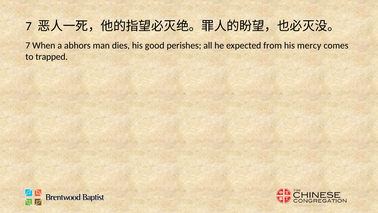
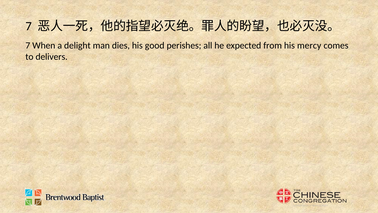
abhors: abhors -> delight (77, 45)
trapped: trapped -> delivers (52, 57)
